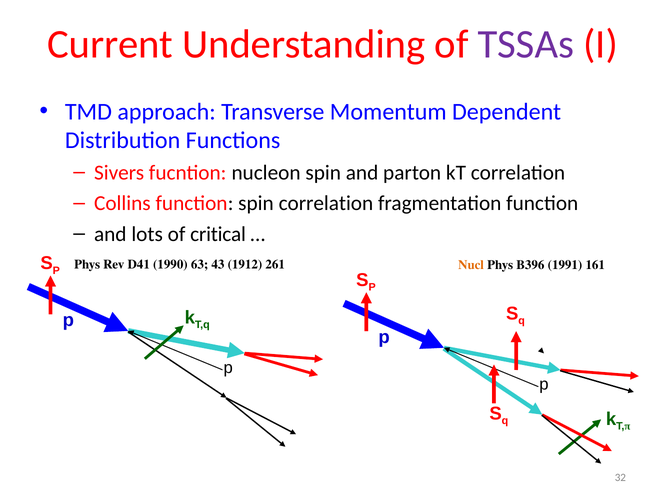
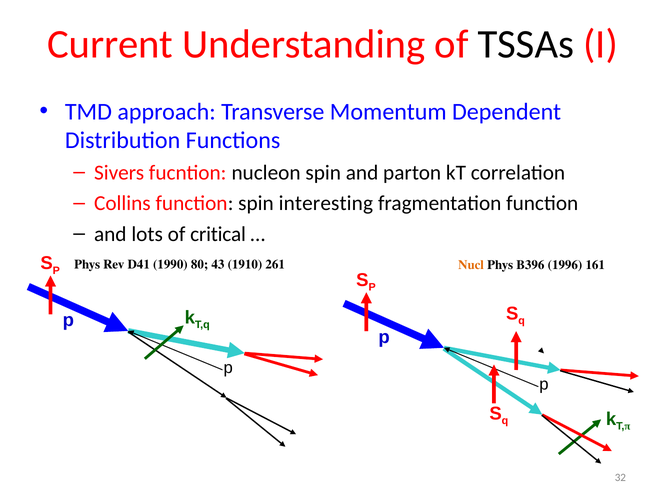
TSSAs colour: purple -> black (526, 44)
spin correlation: correlation -> interesting (326, 203)
63: 63 -> 80 (200, 264)
1912: 1912 -> 1910 (245, 264)
1991: 1991 -> 1996 (565, 264)
